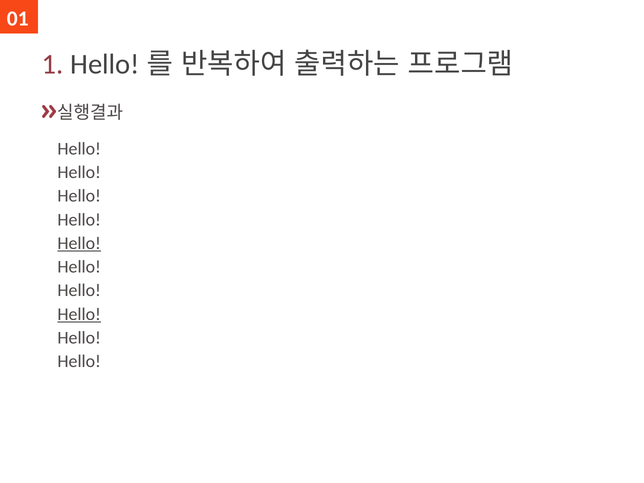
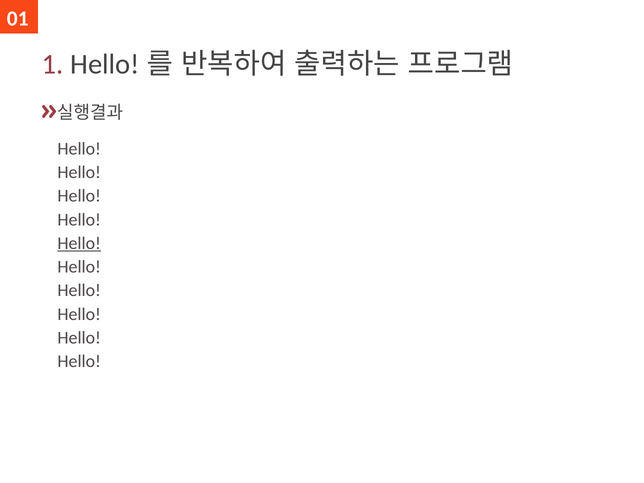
Hello underline: present -> none (79, 314)
